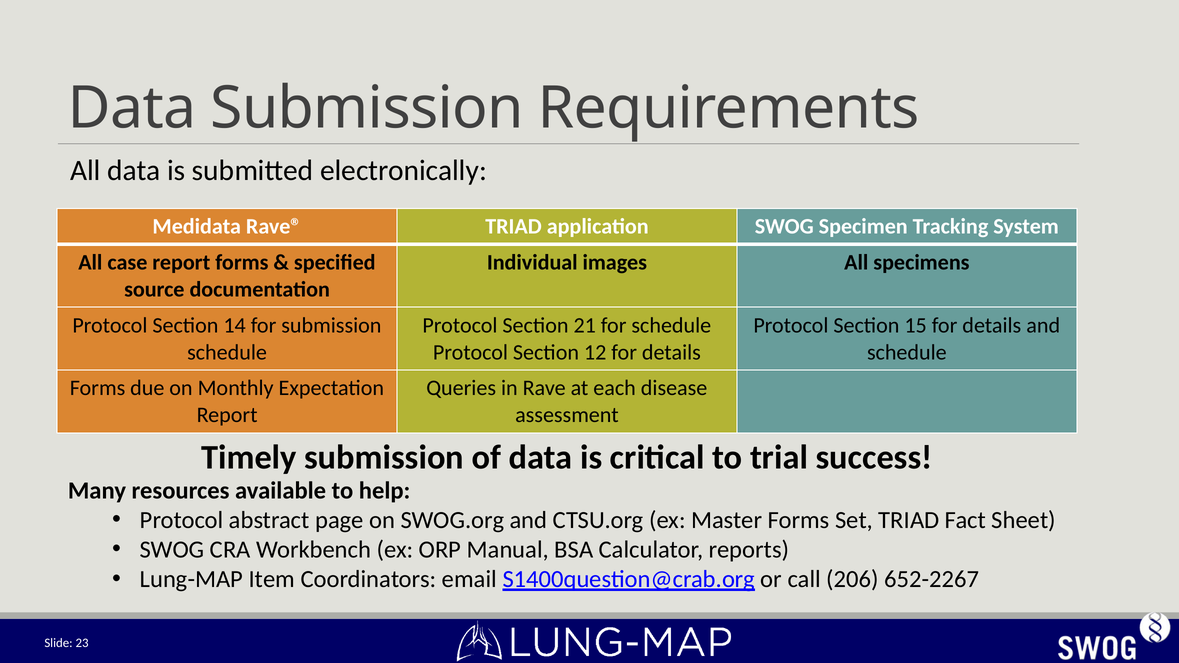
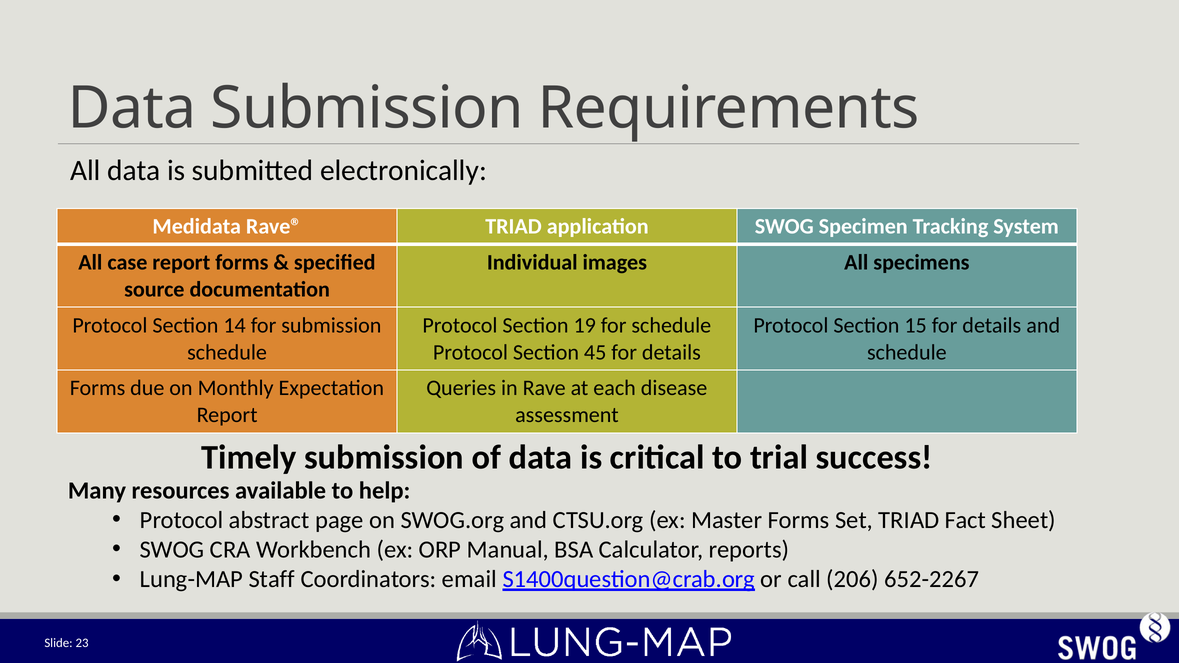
21: 21 -> 19 (585, 325)
12: 12 -> 45 (595, 352)
Item: Item -> Staff (272, 579)
